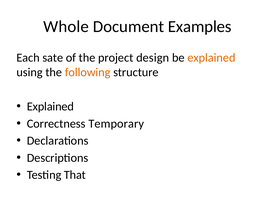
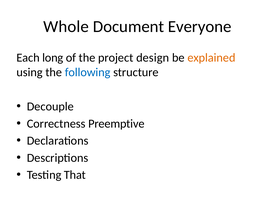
Examples: Examples -> Everyone (200, 27)
sate: sate -> long (53, 58)
following colour: orange -> blue (88, 72)
Explained: Explained -> Decouple (50, 107)
Temporary: Temporary -> Preemptive (116, 124)
